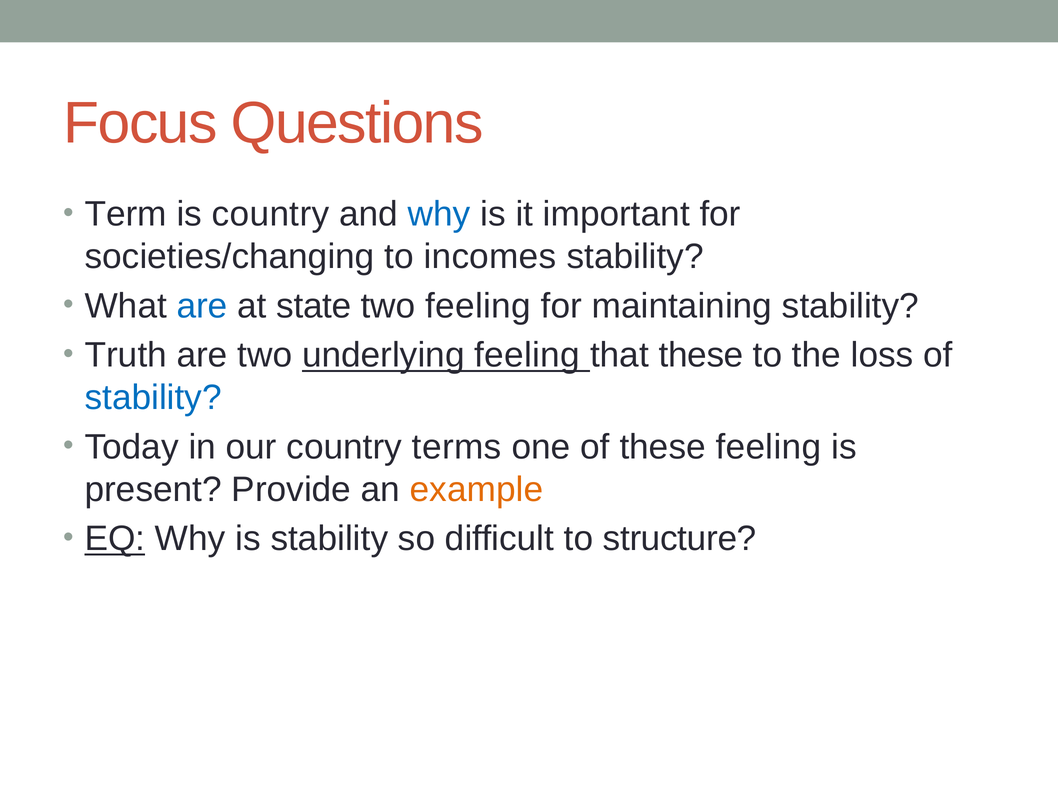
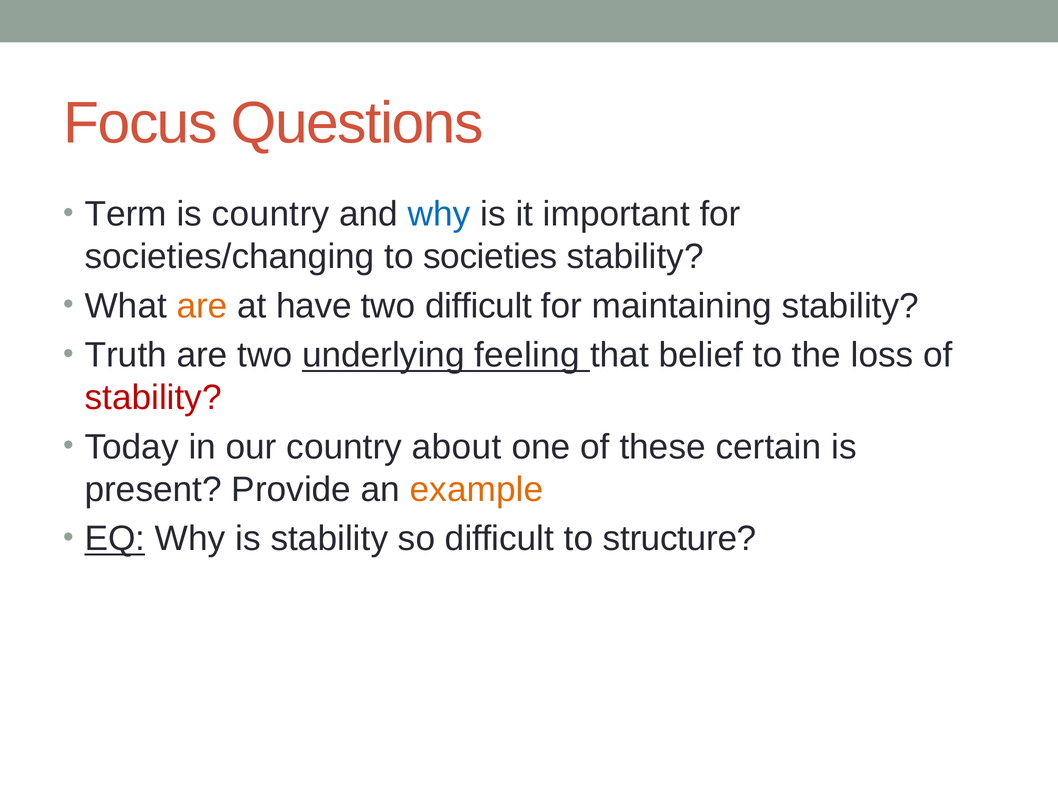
incomes: incomes -> societies (490, 256)
are colour: blue -> orange (202, 306)
state: state -> have (314, 306)
two feeling: feeling -> difficult (478, 306)
that these: these -> belief (701, 355)
stability colour: blue -> red (153, 397)
terms: terms -> about (457, 447)
these feeling: feeling -> certain (769, 447)
